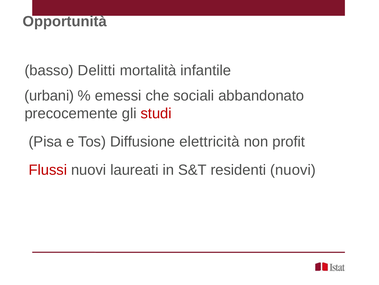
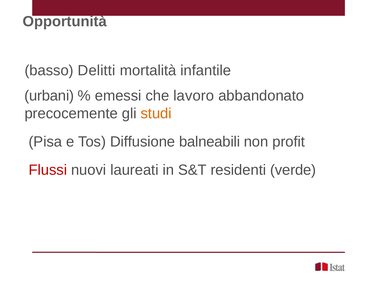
sociali: sociali -> lavoro (194, 95)
studi colour: red -> orange (156, 113)
elettricità: elettricità -> balneabili (210, 141)
residenti nuovi: nuovi -> verde (293, 170)
